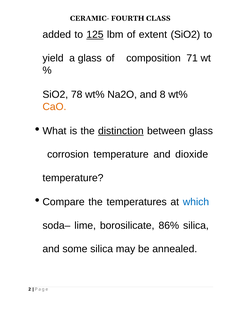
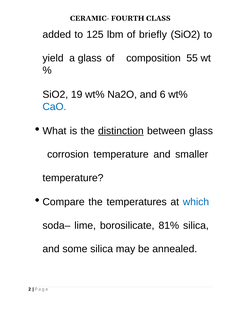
125 underline: present -> none (95, 35)
extent: extent -> briefly (153, 35)
71: 71 -> 55 (192, 58)
78: 78 -> 19 (77, 94)
8: 8 -> 6 (163, 94)
CaO colour: orange -> blue (54, 107)
dioxide: dioxide -> smaller (192, 154)
86%: 86% -> 81% (169, 225)
